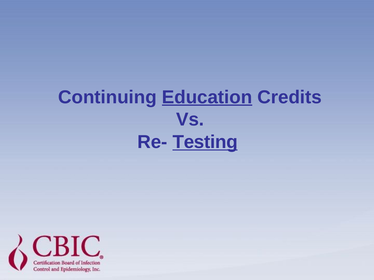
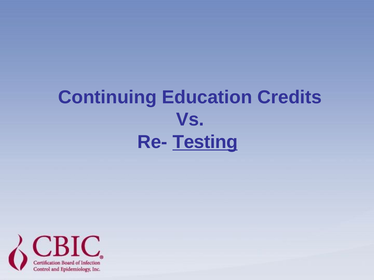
Education underline: present -> none (207, 97)
